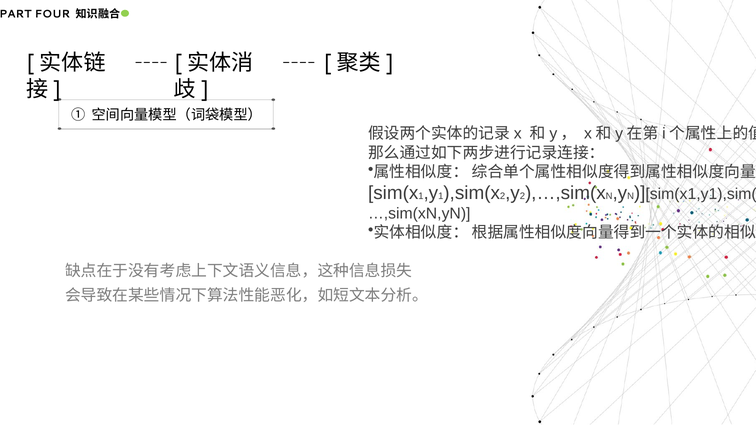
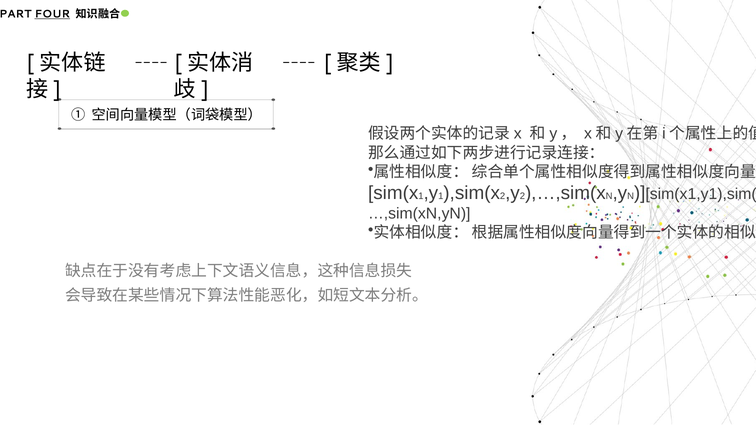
FOUR underline: none -> present (52, 14)
